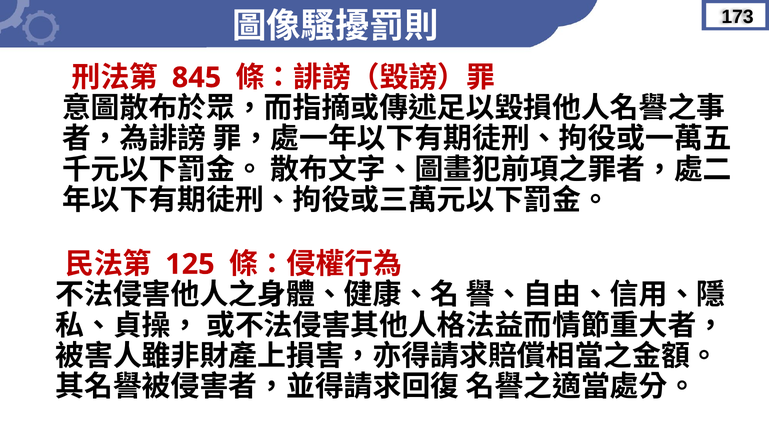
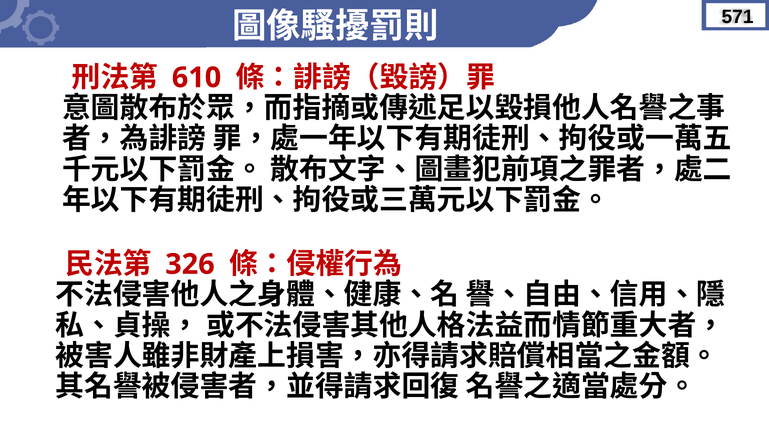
173: 173 -> 571 (738, 17)
845: 845 -> 610 (196, 78)
125: 125 -> 326 (190, 264)
